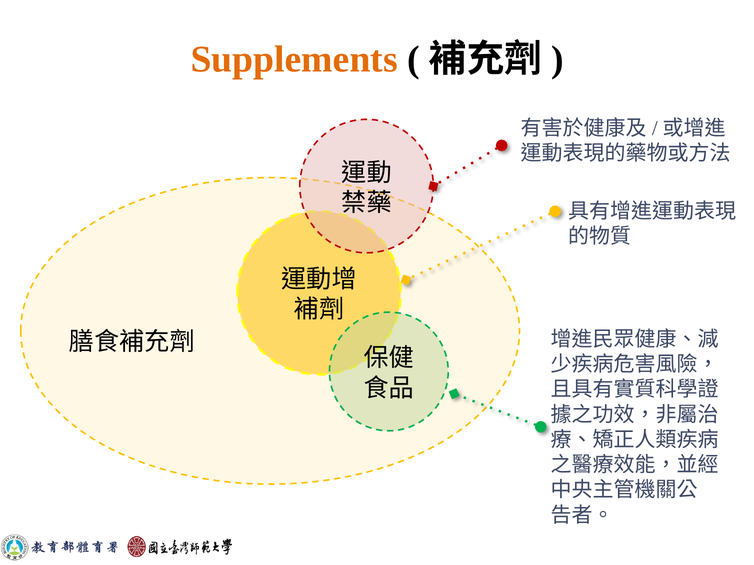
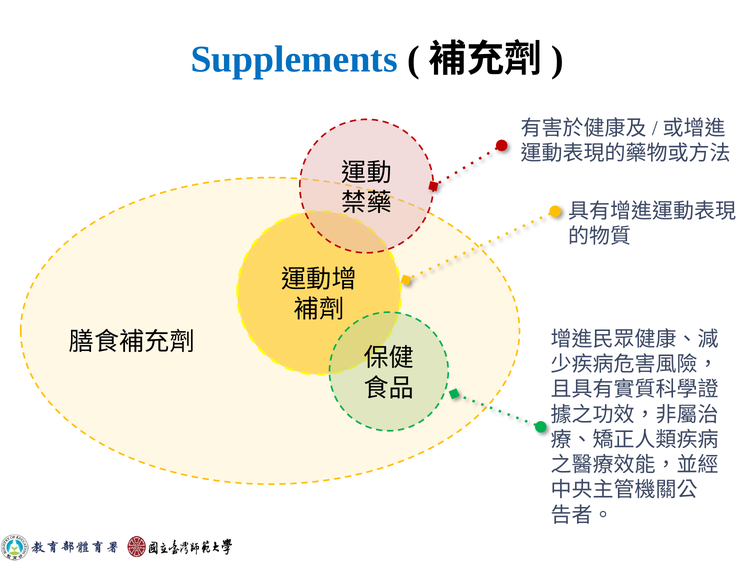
Supplements colour: orange -> blue (294, 59)
